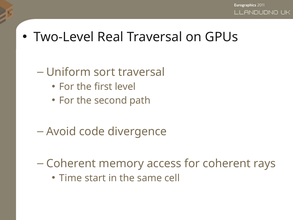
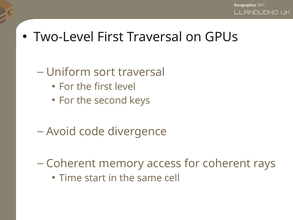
Two-Level Real: Real -> First (110, 37)
path: path -> keys (140, 100)
